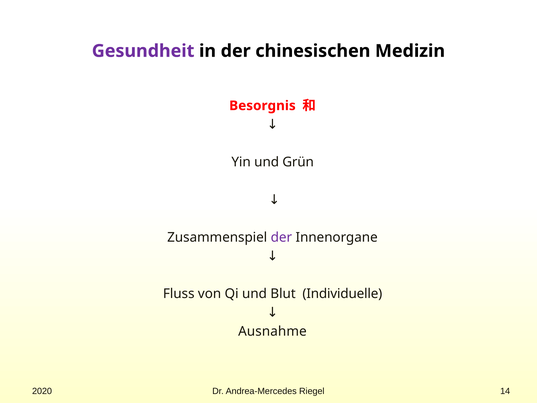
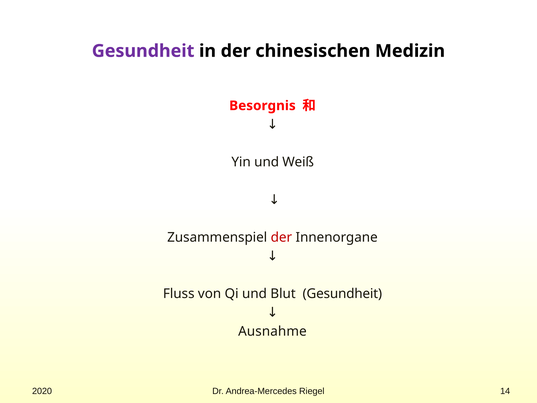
Grün: Grün -> Weiß (298, 162)
der colour: purple -> red (281, 237)
Blut Individuelle: Individuelle -> Gesundheit (342, 294)
